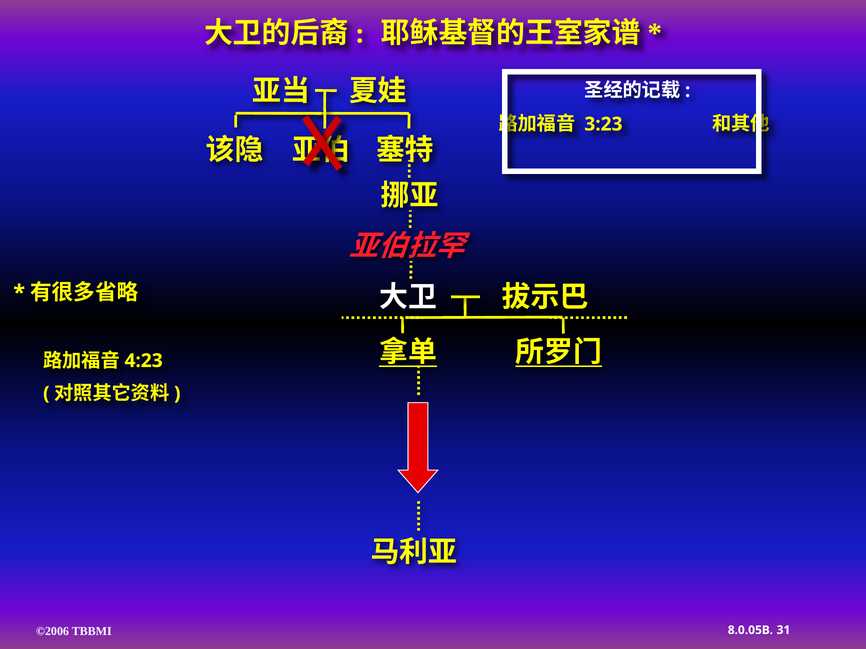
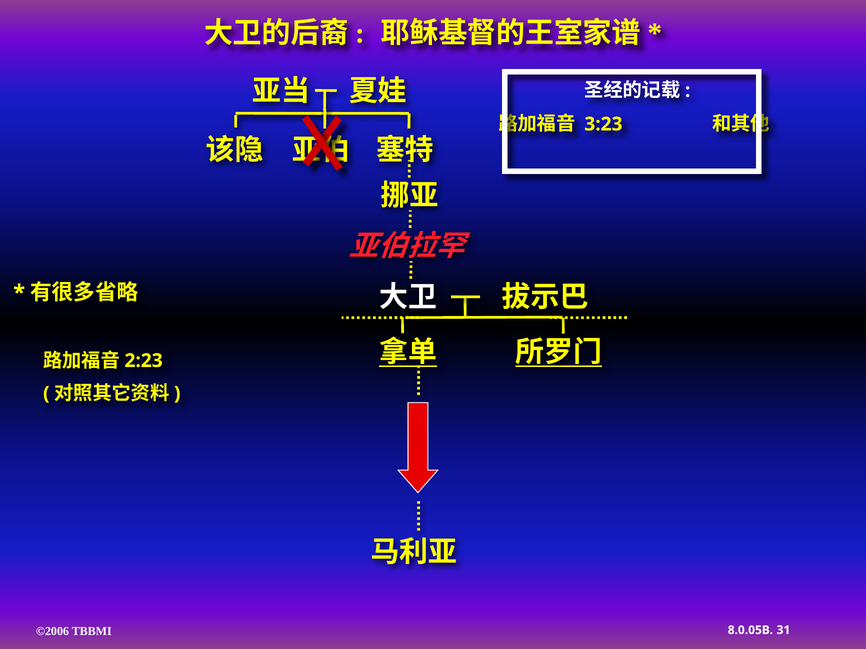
4:23: 4:23 -> 2:23 (144, 361)
